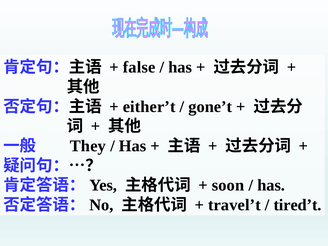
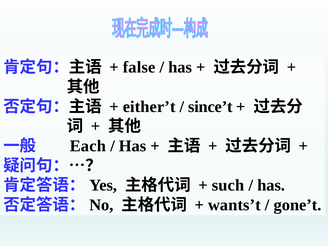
gone’t: gone’t -> since’t (210, 107)
They: They -> Each (88, 146)
soon: soon -> such (228, 185)
travel’t: travel’t -> wants’t (234, 205)
tired’t: tired’t -> gone’t (298, 205)
